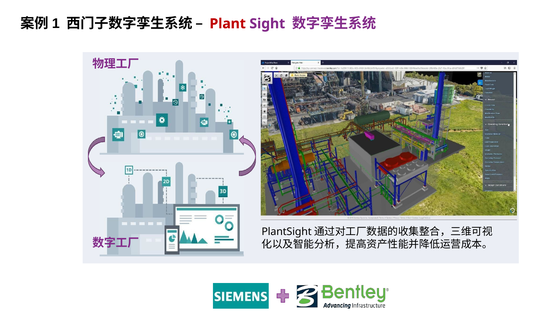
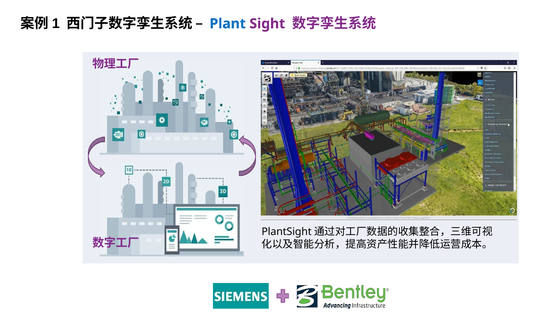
Plant colour: red -> blue (228, 24)
